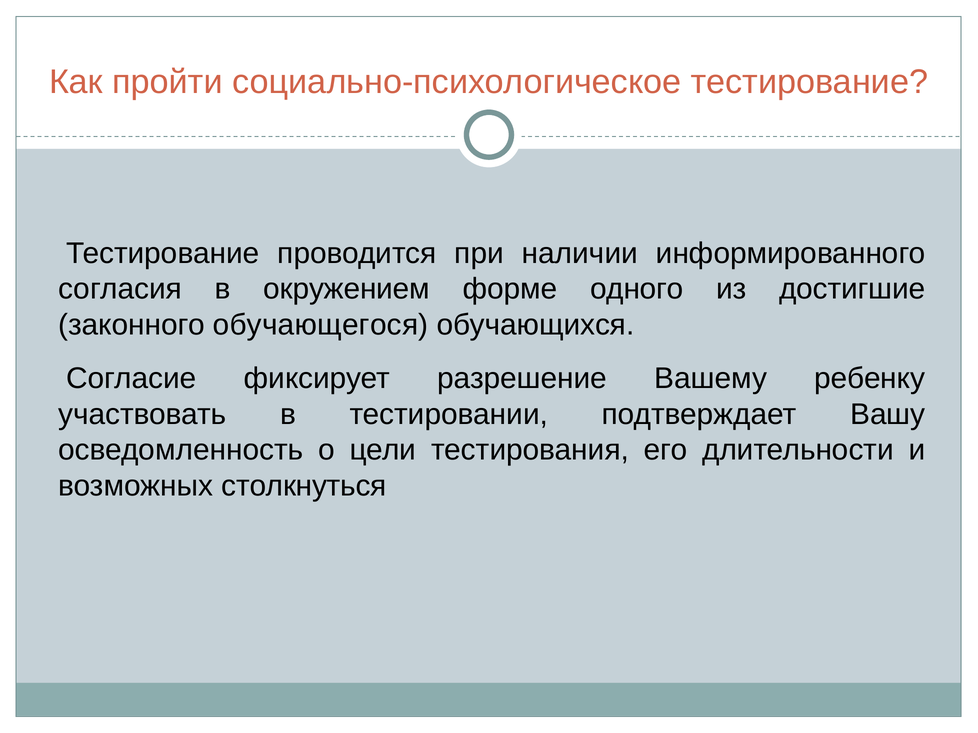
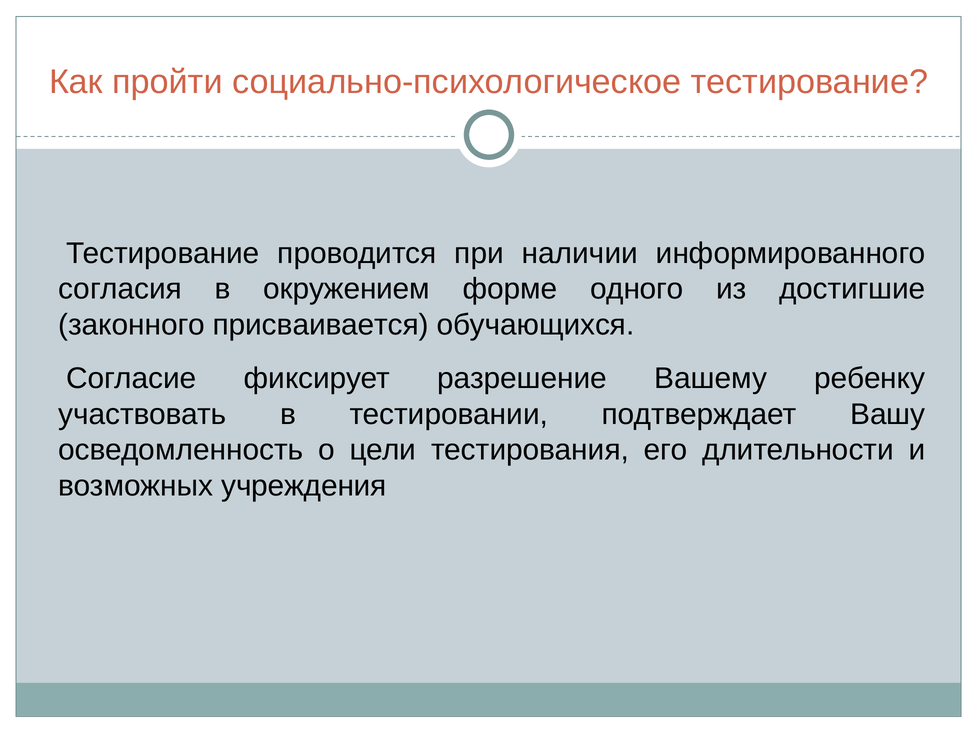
обучающегося: обучающегося -> присваивается (321, 325)
столкнуться: столкнуться -> учреждения (304, 486)
